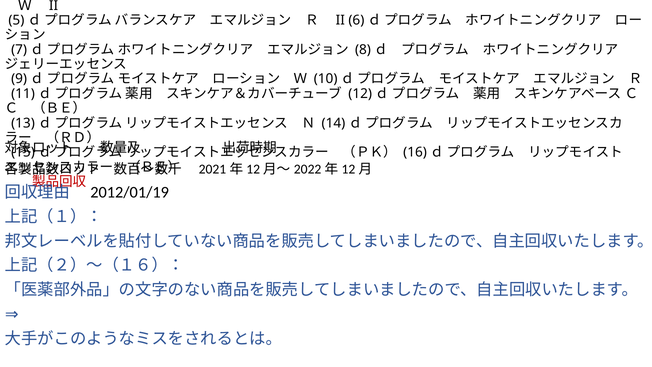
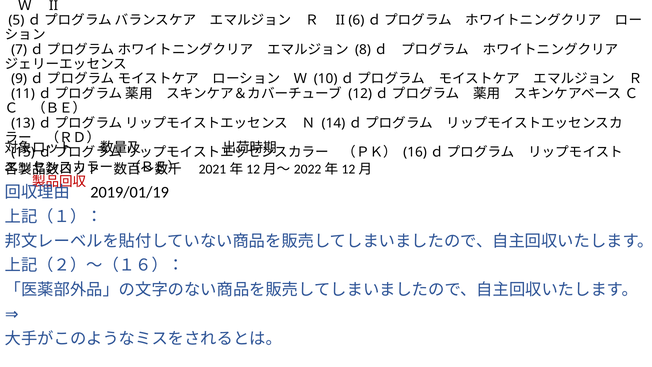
2012/01/19: 2012/01/19 -> 2019/01/19 (130, 192)
